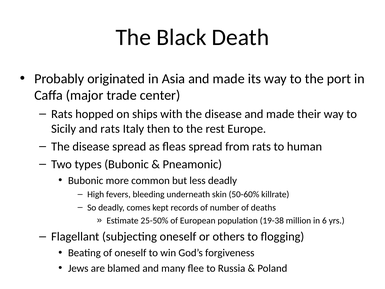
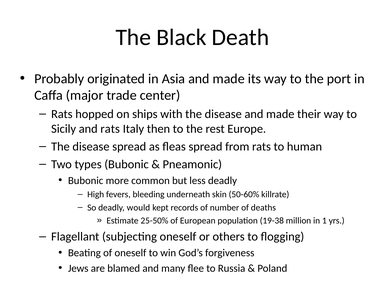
comes: comes -> would (138, 207)
6: 6 -> 1 (324, 220)
